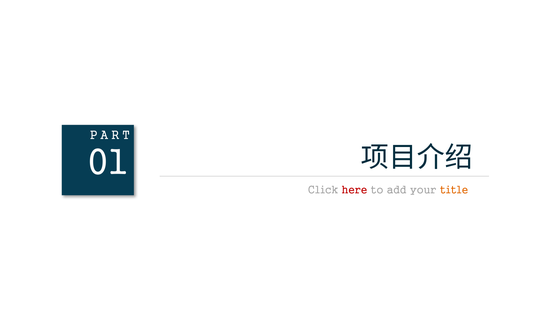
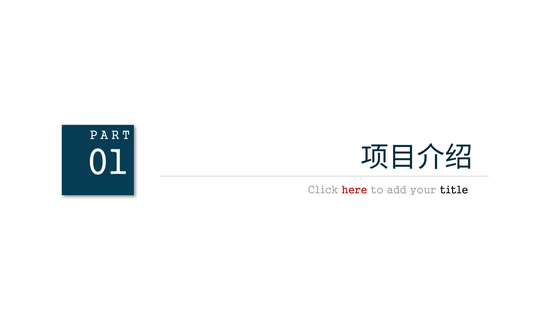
title colour: orange -> black (454, 190)
